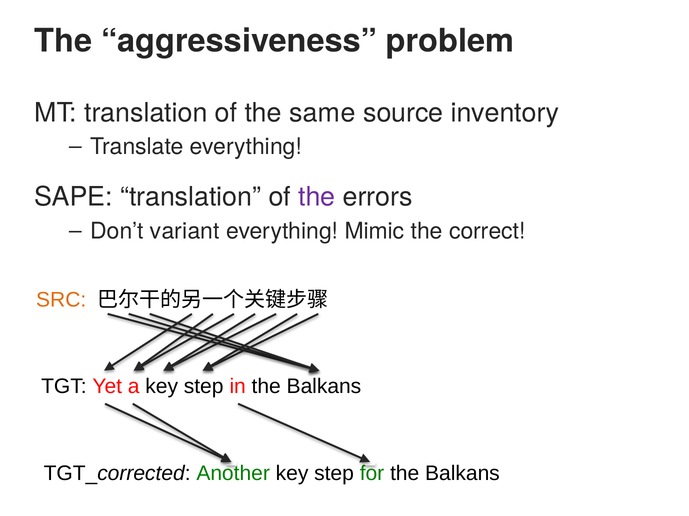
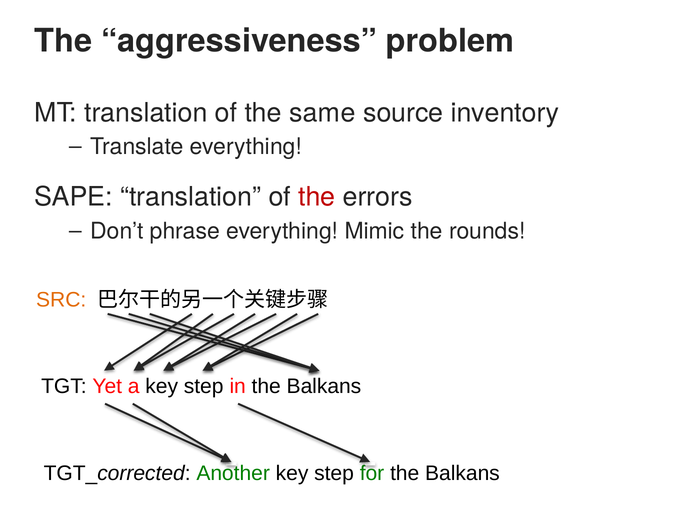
the colour: purple -> red (317, 197)
variant: variant -> phrase (185, 232)
correct: correct -> rounds (487, 232)
